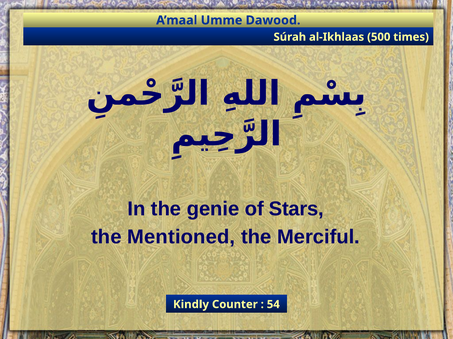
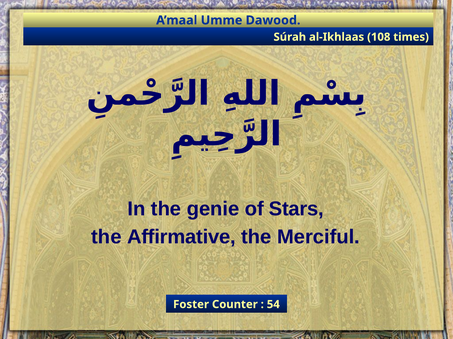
500: 500 -> 108 (379, 37)
Mentioned: Mentioned -> Affirmative (181, 237)
Kindly: Kindly -> Foster (191, 305)
